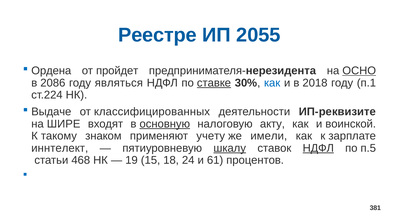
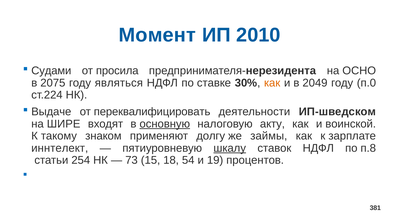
Реестре: Реестре -> Момент (157, 35)
2055: 2055 -> 2010 (258, 35)
Ордена: Ордена -> Судами (51, 71)
пройдет: пройдет -> просила (117, 71)
ОСНО underline: present -> none (359, 71)
2086: 2086 -> 2075 (53, 83)
ставке underline: present -> none (214, 83)
как colour: blue -> orange (272, 83)
2018: 2018 -> 2049 (315, 83)
п.1: п.1 -> п.0 (366, 83)
классифицированных: классифицированных -> переквалифицировать (152, 112)
ИП-реквизите: ИП-реквизите -> ИП-шведском (337, 112)
учету: учету -> долгу (211, 136)
имели: имели -> займы (269, 136)
НДФЛ underline: present -> none (318, 148)
п.5: п.5 -> п.8 (368, 148)
468: 468 -> 254 (81, 160)
19: 19 -> 73 (132, 160)
24: 24 -> 54 (188, 160)
61: 61 -> 19 (215, 160)
